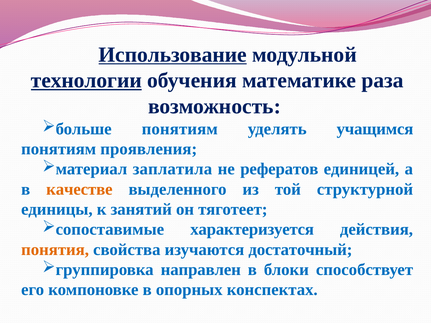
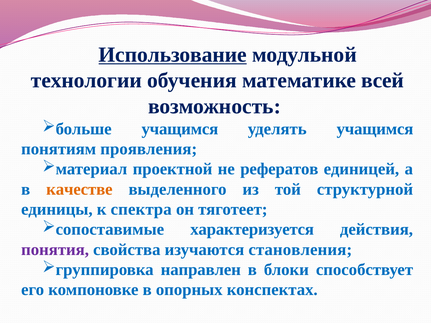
технологии underline: present -> none (86, 80)
раза: раза -> всей (383, 80)
понятиям: понятиям -> учащимся (180, 129)
заплатила: заплатила -> проектной (173, 169)
занятий: занятий -> спектра (141, 209)
понятия colour: orange -> purple (55, 250)
достаточный: достаточный -> становления (300, 250)
